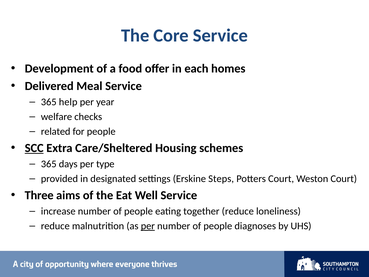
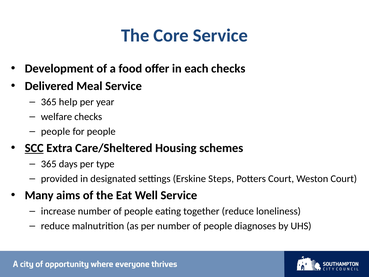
each homes: homes -> checks (228, 68)
related: related -> people (56, 131)
Three: Three -> Many (39, 195)
per underline: present -> none (148, 226)
